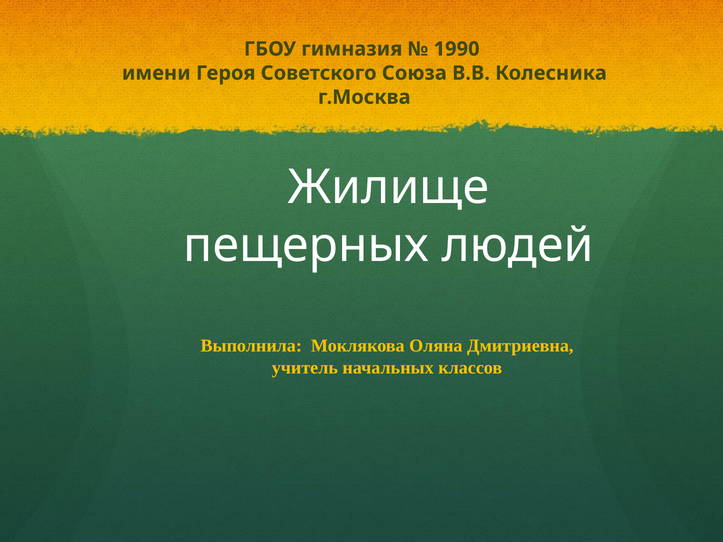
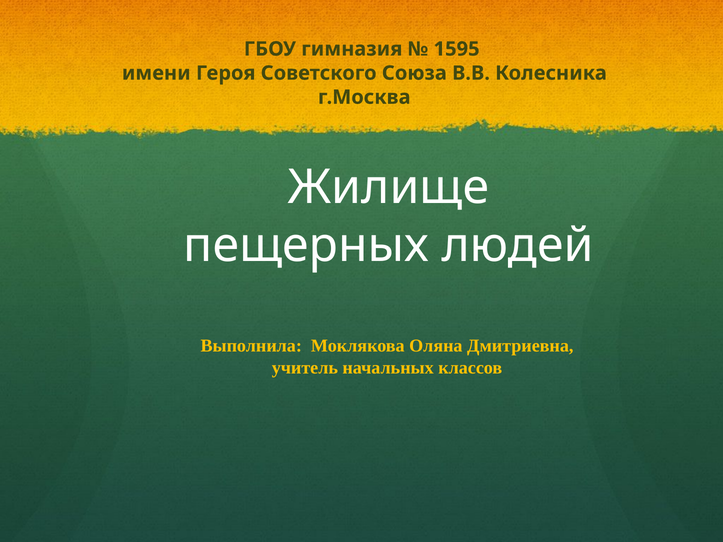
1990: 1990 -> 1595 (457, 49)
